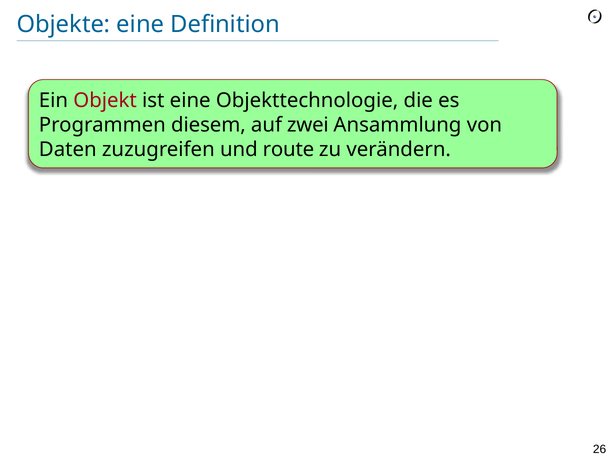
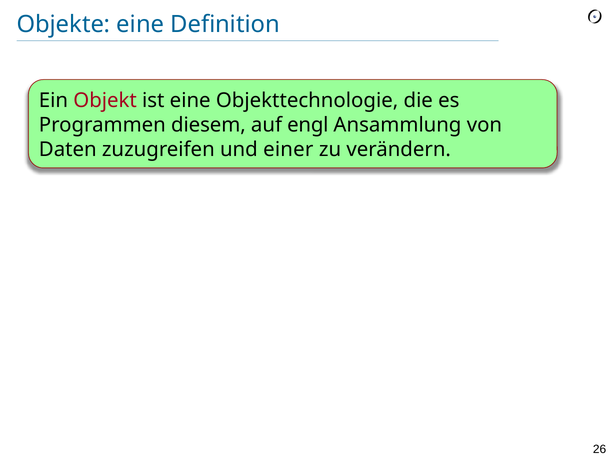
zwei: zwei -> engl (308, 125)
route: route -> einer (288, 150)
